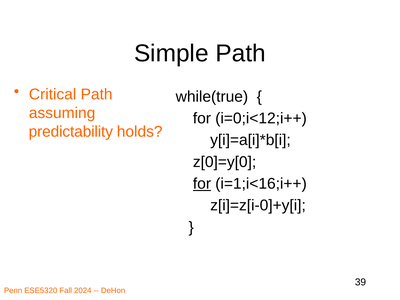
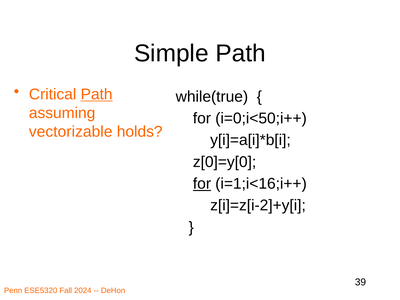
Path underline: none -> present (97, 94)
i=0;i<12;i++: i=0;i<12;i++ -> i=0;i<50;i++ (261, 118)
predictability: predictability -> vectorizable (71, 132)
z[i]=z[i-0]+y[i: z[i]=z[i-0]+y[i -> z[i]=z[i-2]+y[i (258, 206)
